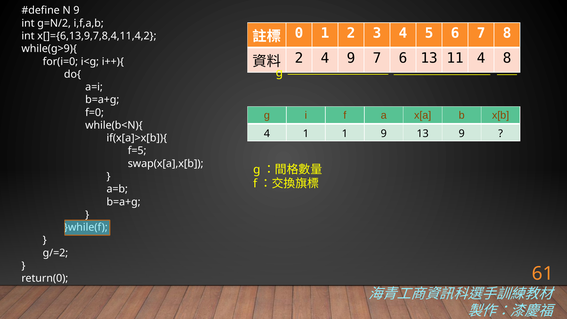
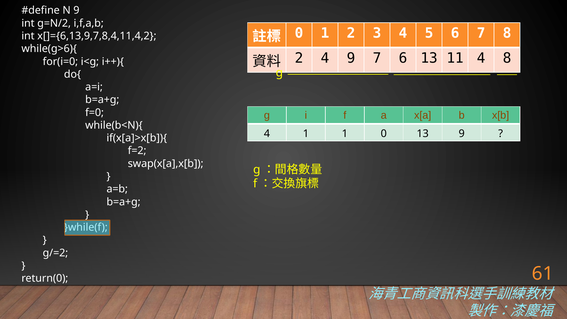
while(g>9){: while(g>9){ -> while(g>6){ (49, 49)
1 9: 9 -> 0 (384, 134)
f=5: f=5 -> f=2 (137, 151)
